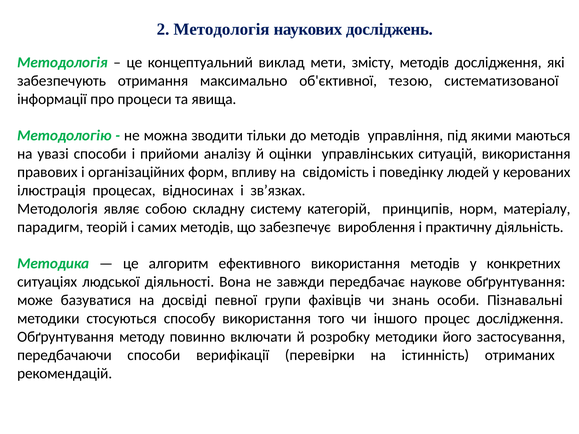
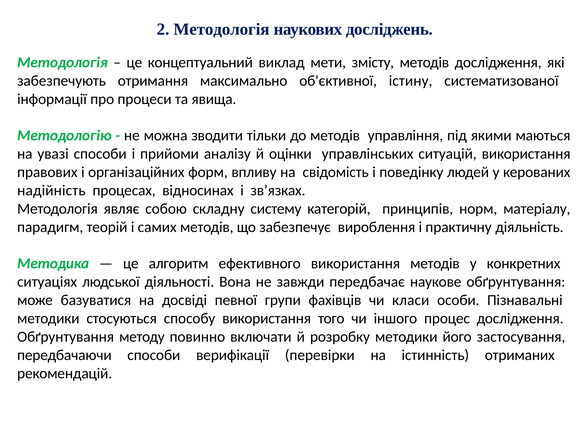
тезою: тезою -> істину (411, 81)
ілюстрація: ілюстрація -> надійність (51, 190)
знань: знань -> класи (411, 300)
